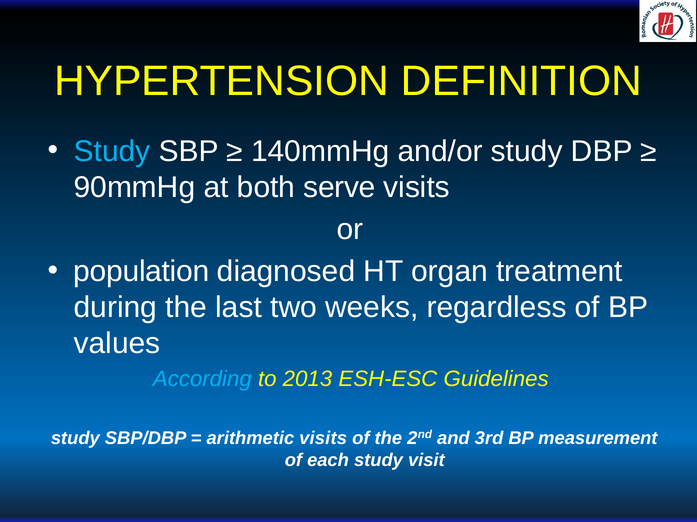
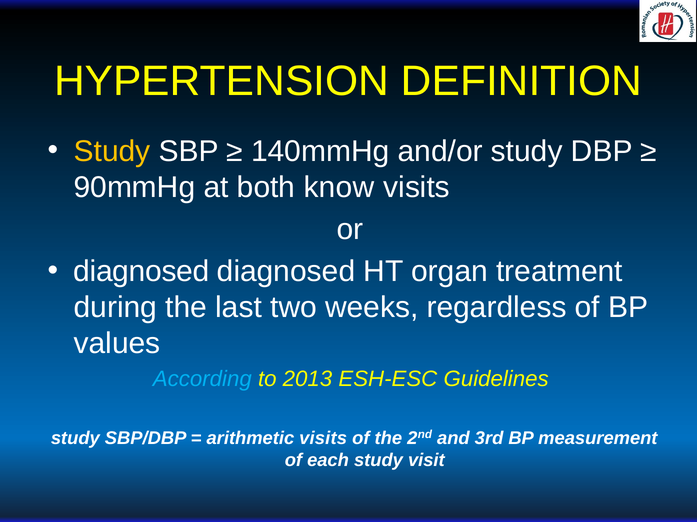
Study colour: light blue -> yellow (112, 151)
serve: serve -> know (339, 187)
population: population -> diagnosed (141, 272)
